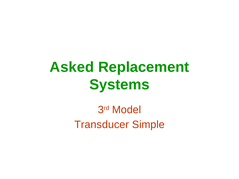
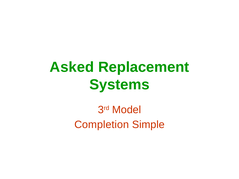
Transducer: Transducer -> Completion (102, 125)
